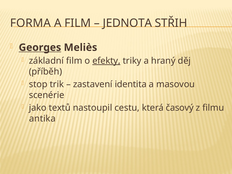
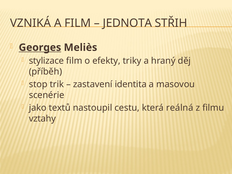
FORMA: FORMA -> VZNIKÁ (31, 23)
základní: základní -> stylizace (46, 61)
efekty underline: present -> none (106, 61)
časový: časový -> reálná (180, 108)
antika: antika -> vztahy (42, 119)
